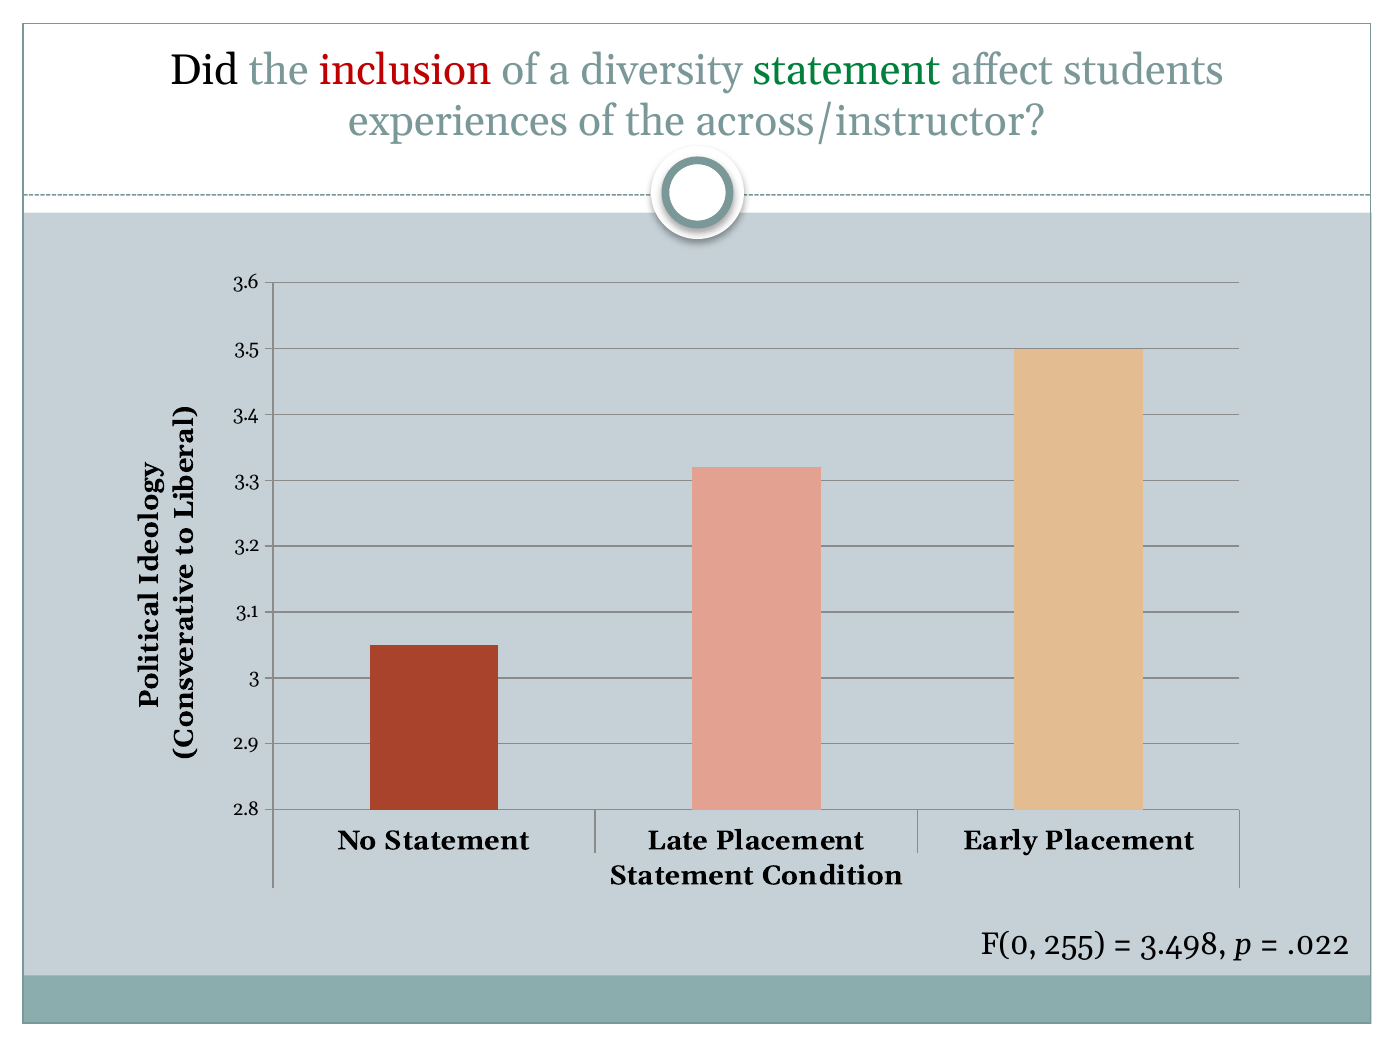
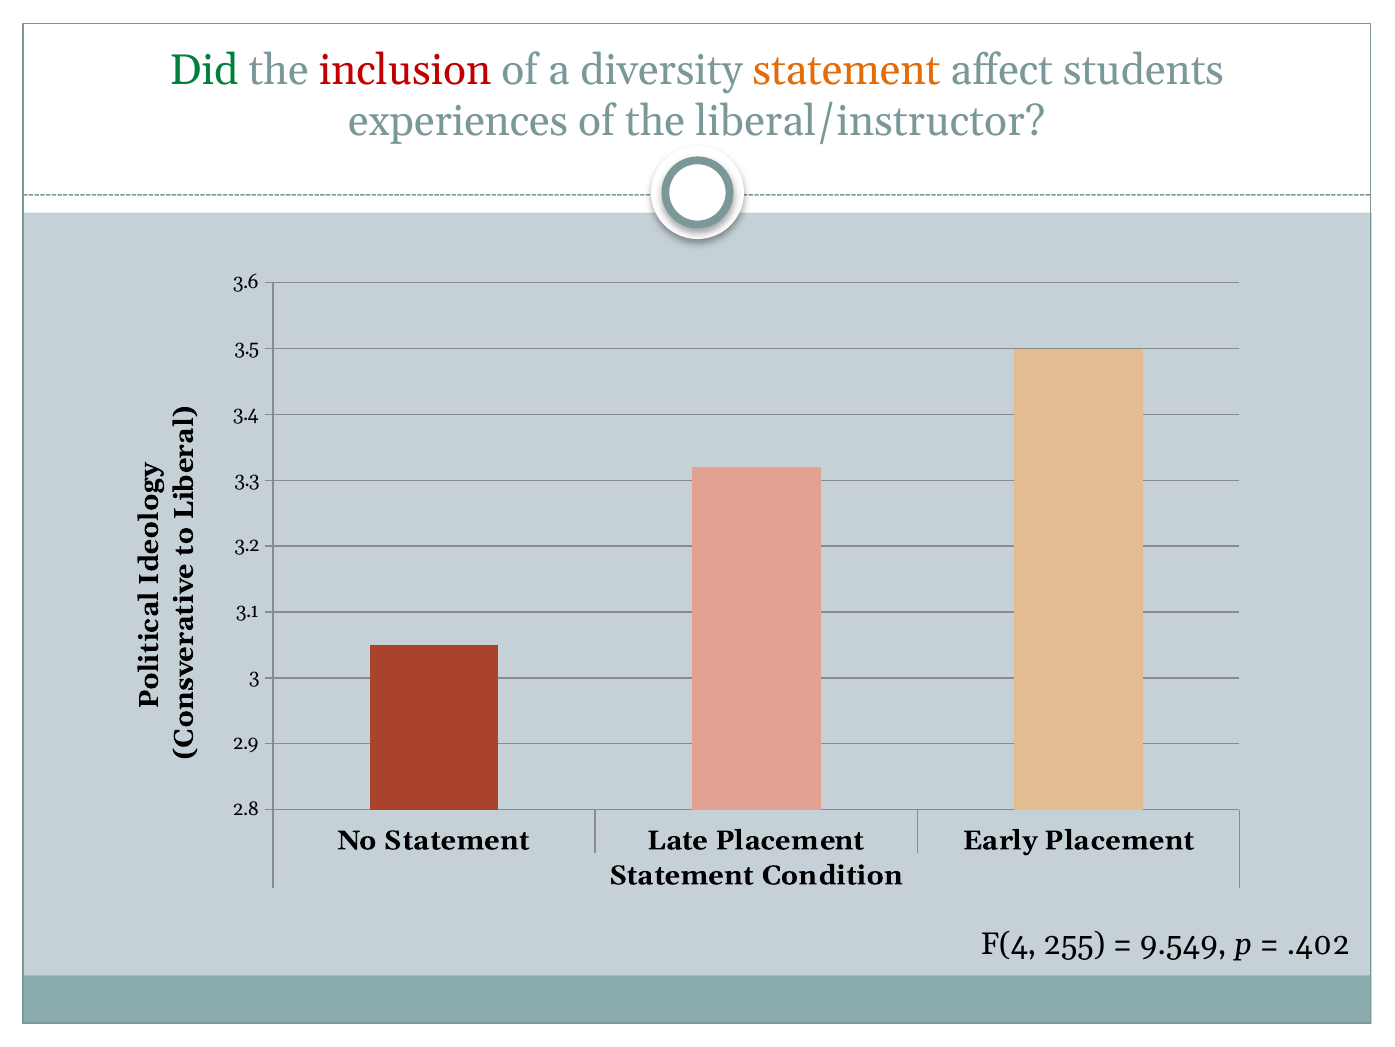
Did colour: black -> green (204, 70)
statement colour: green -> orange (847, 70)
across/instructor: across/instructor -> liberal/instructor (870, 121)
F(0: F(0 -> F(4 (1009, 944)
3.498: 3.498 -> 9.549 (1183, 944)
.022: .022 -> .402 (1318, 944)
